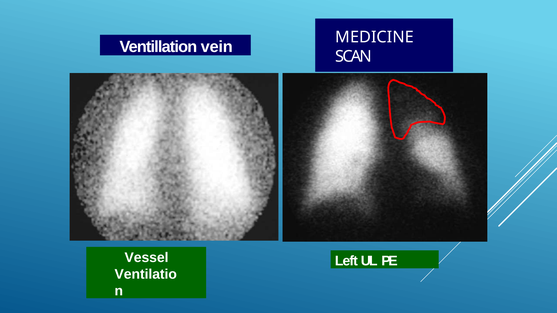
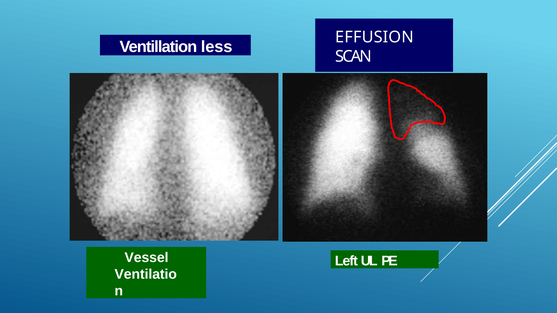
MEDICINE: MEDICINE -> EFFUSION (375, 37)
vein: vein -> less (217, 47)
